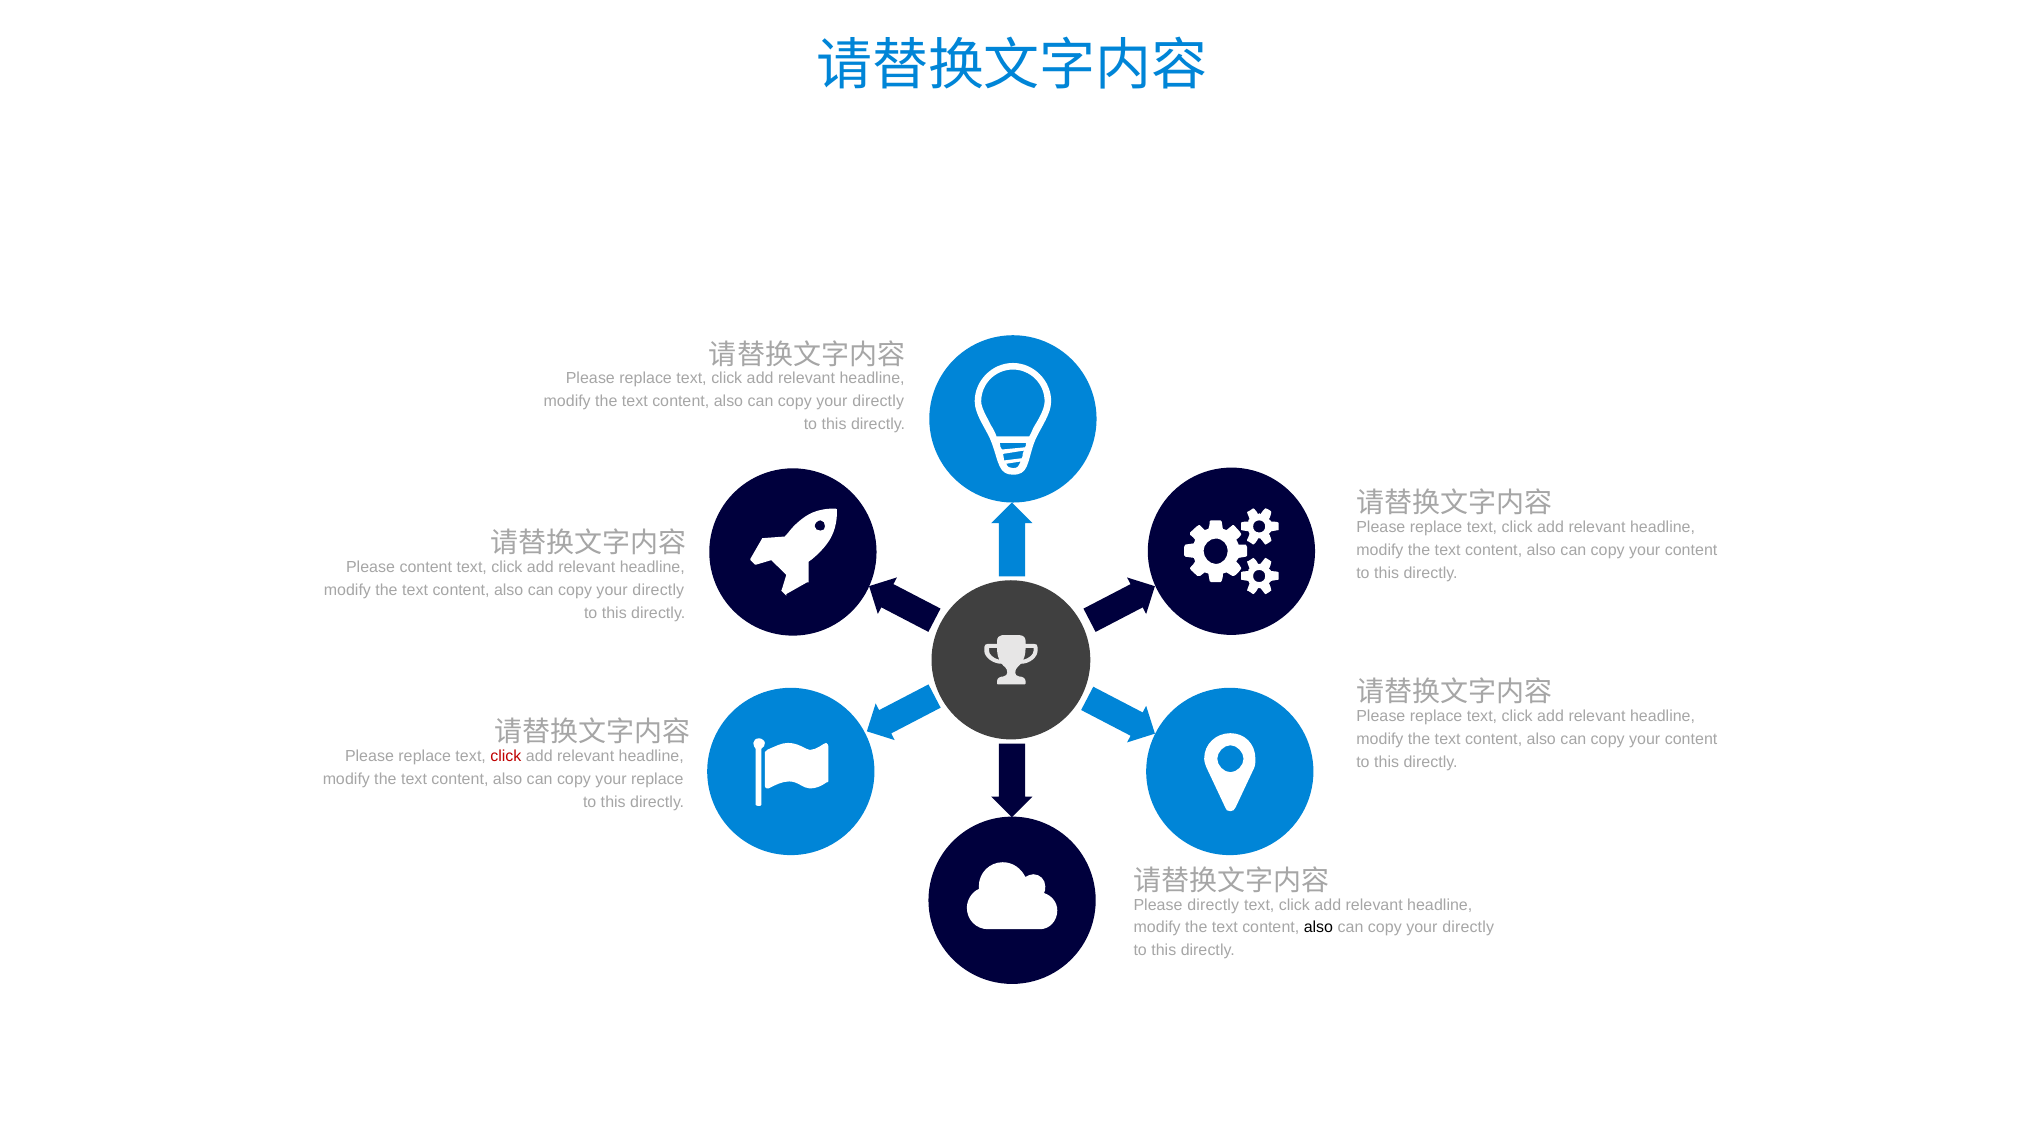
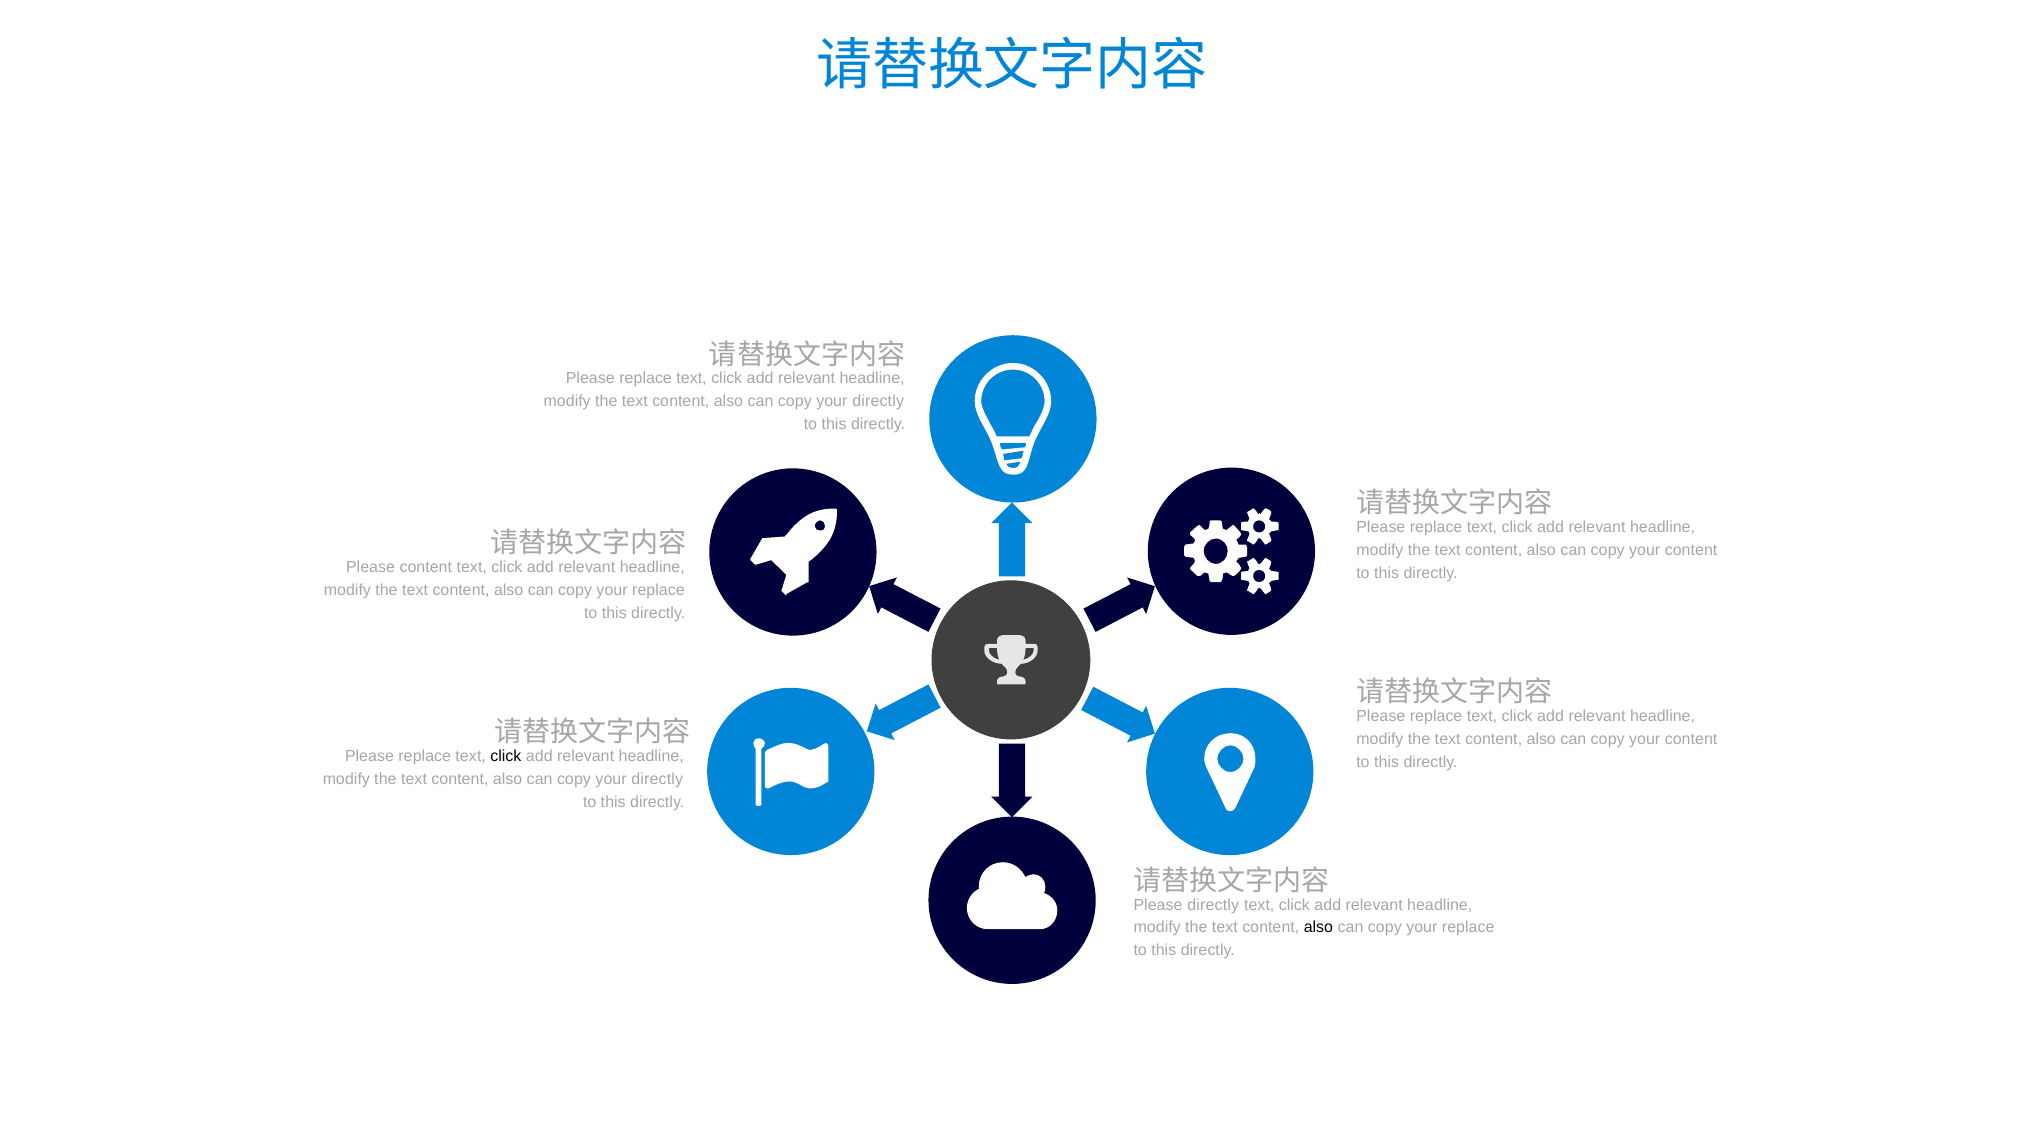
directly: directly -> replace (658, 591)
click colour: red -> black (506, 757)
replace: replace -> directly (657, 779)
directly: directly -> replace (1468, 928)
